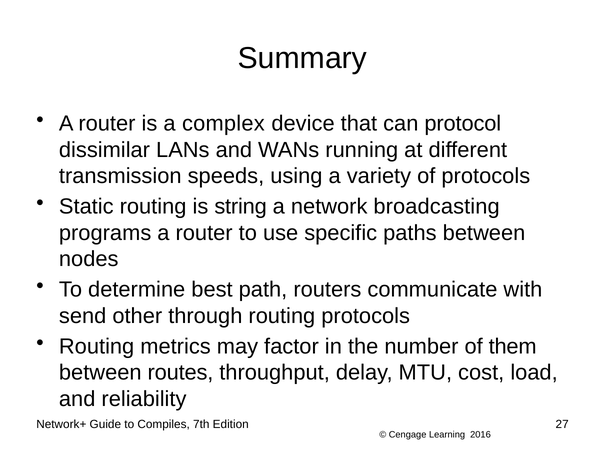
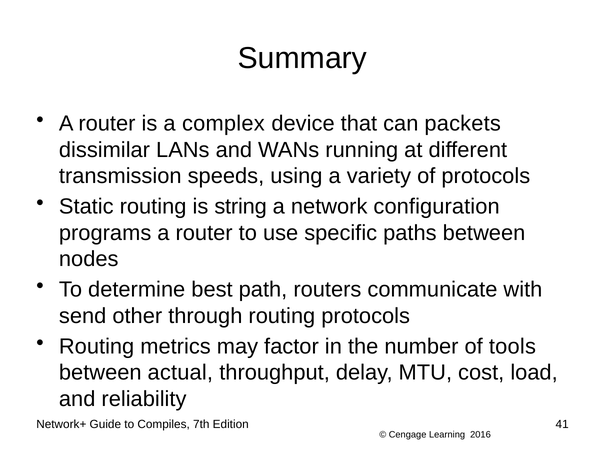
protocol: protocol -> packets (463, 124)
broadcasting: broadcasting -> configuration (437, 206)
them: them -> tools (512, 346)
routes: routes -> actual (180, 372)
27: 27 -> 41 (562, 424)
